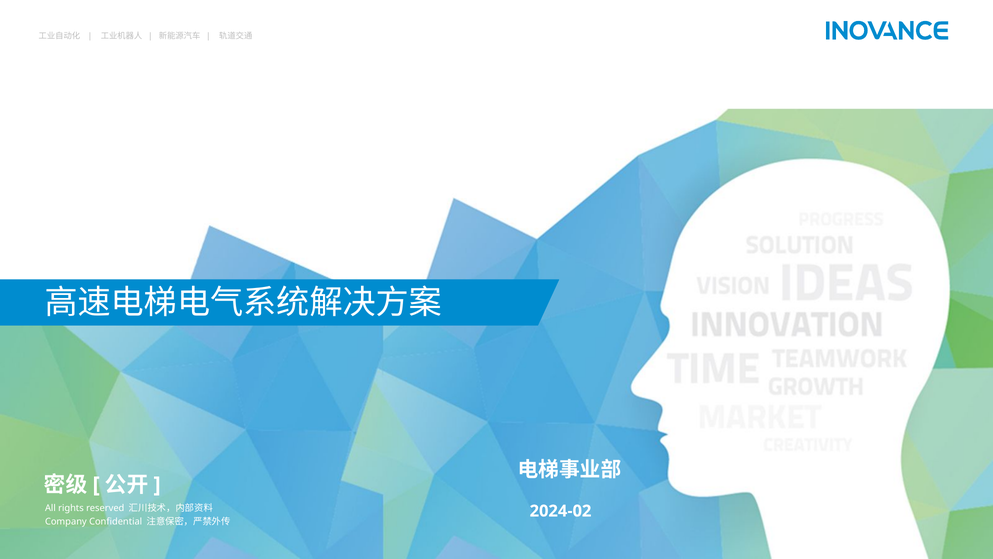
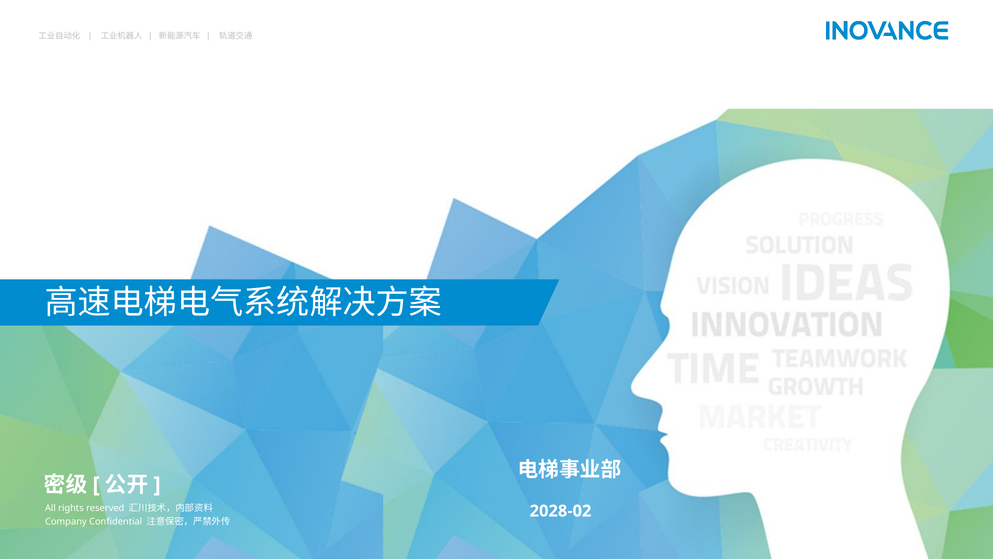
2024-02: 2024-02 -> 2028-02 (561, 511)
